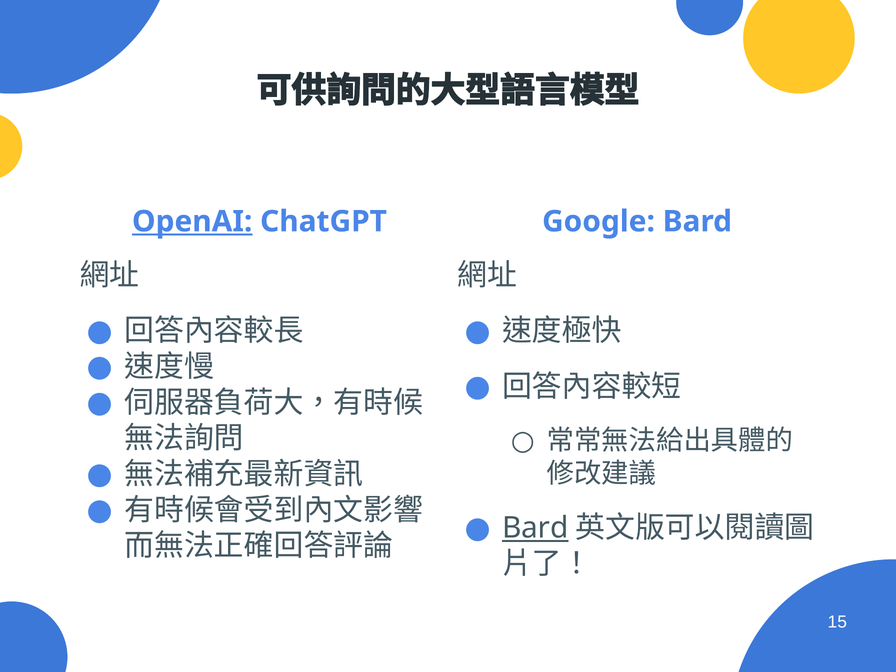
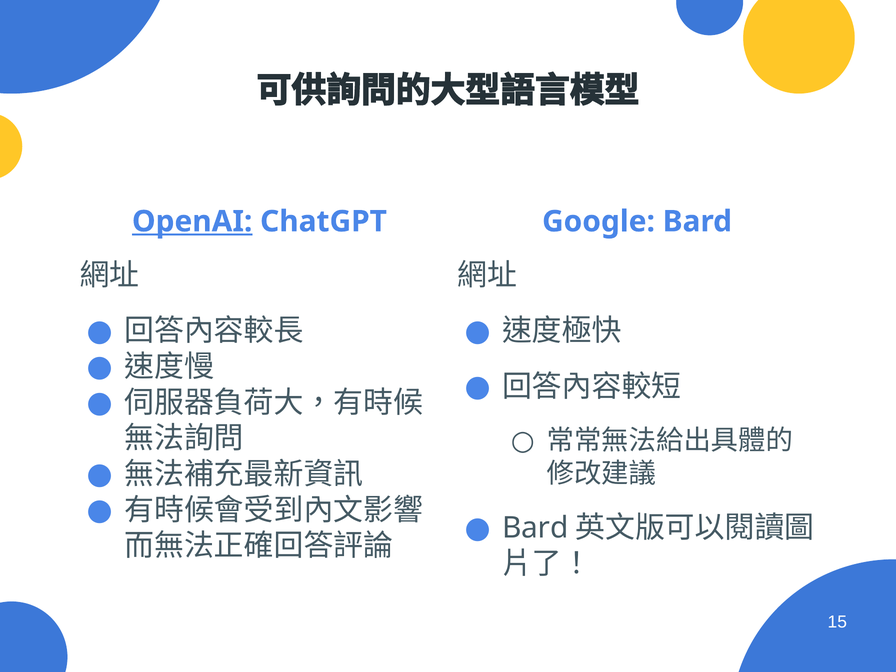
Bard underline: present -> none (535, 528)
